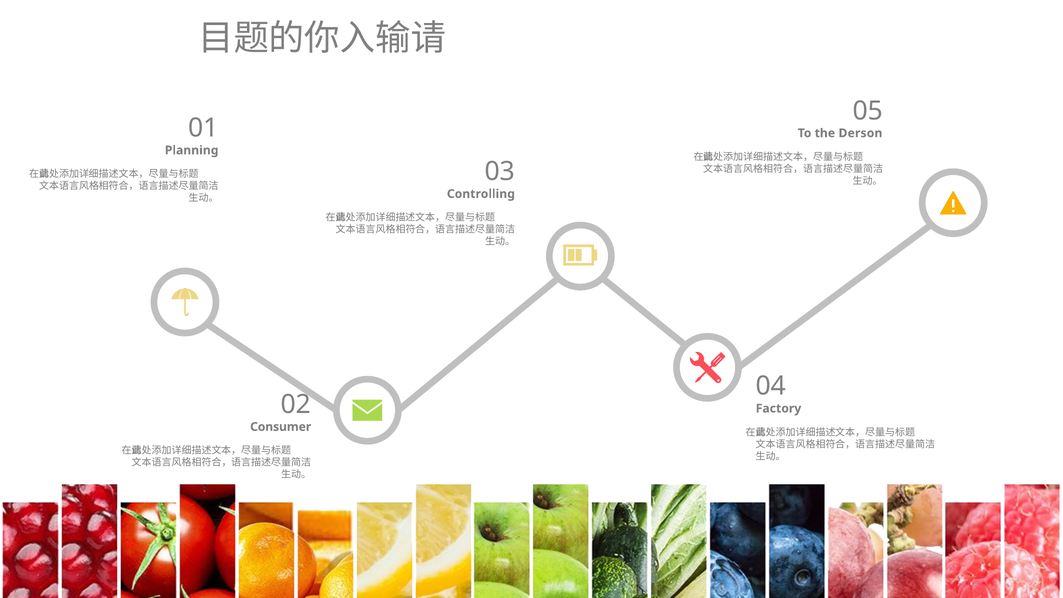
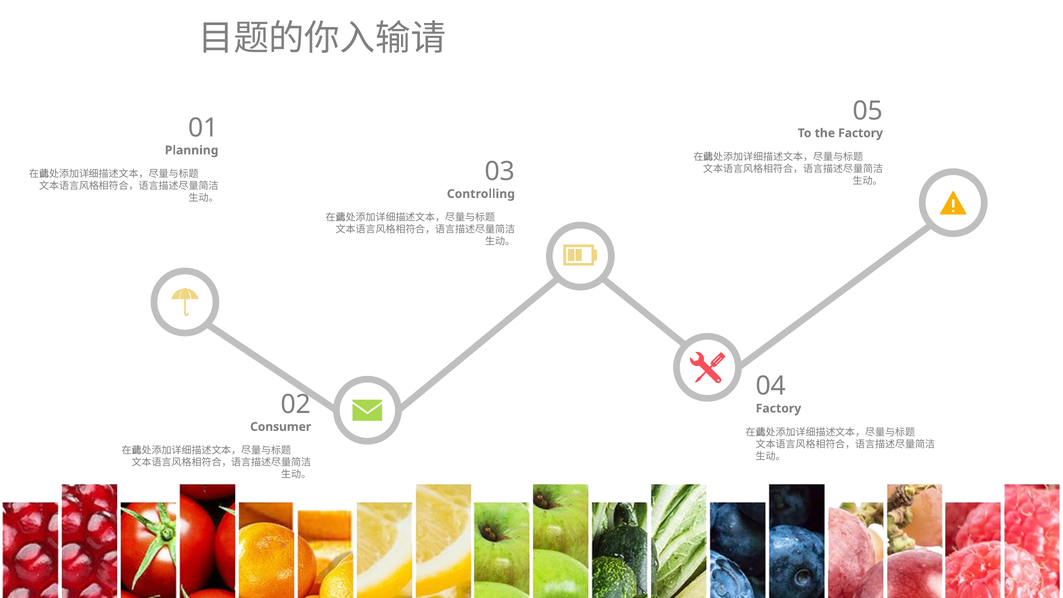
the Derson: Derson -> Factory (861, 133)
